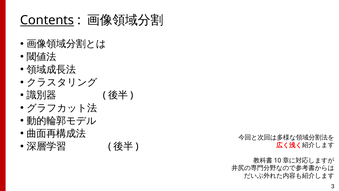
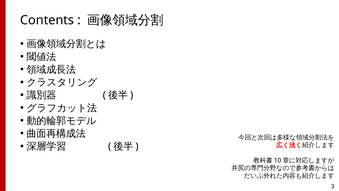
Contents underline: present -> none (47, 20)
